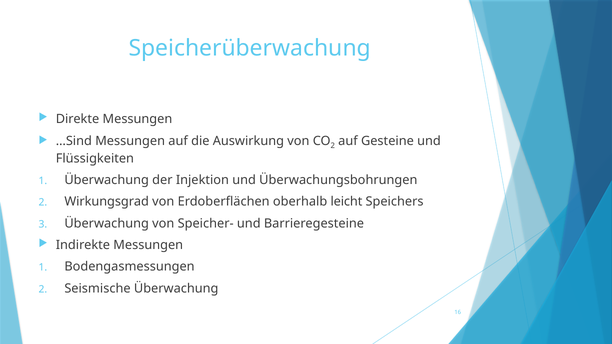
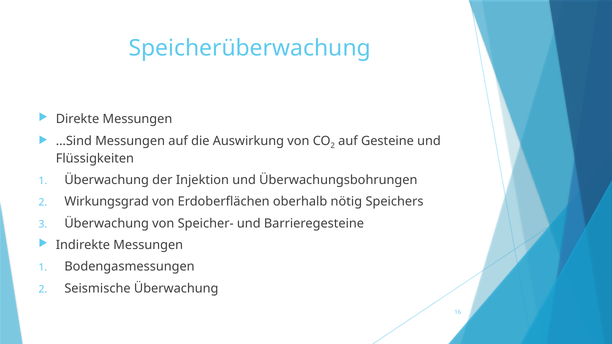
leicht: leicht -> nötig (346, 202)
